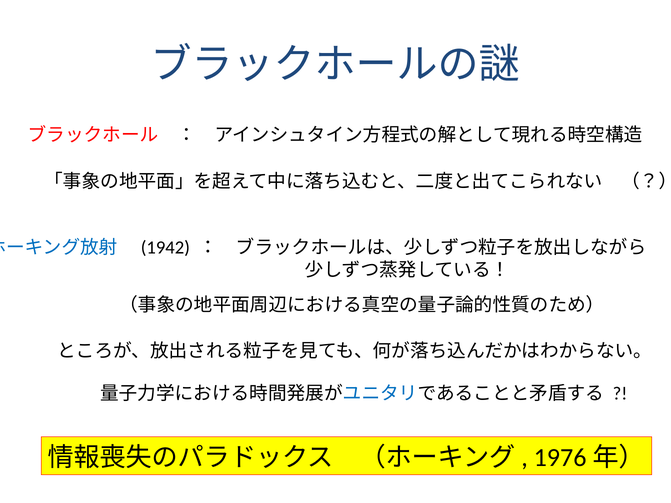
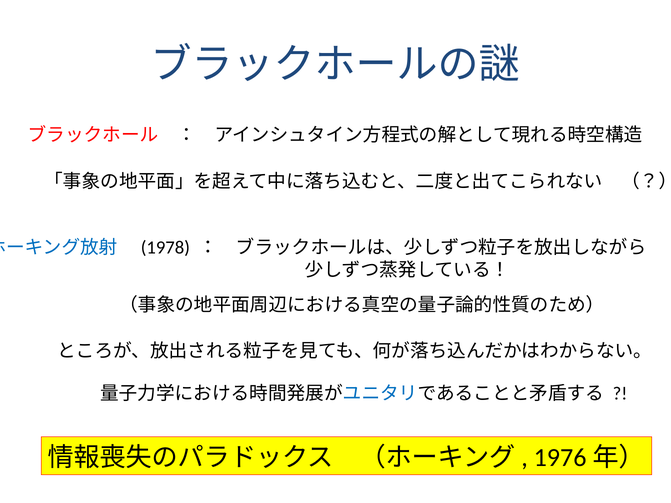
1942: 1942 -> 1978 (165, 248)
